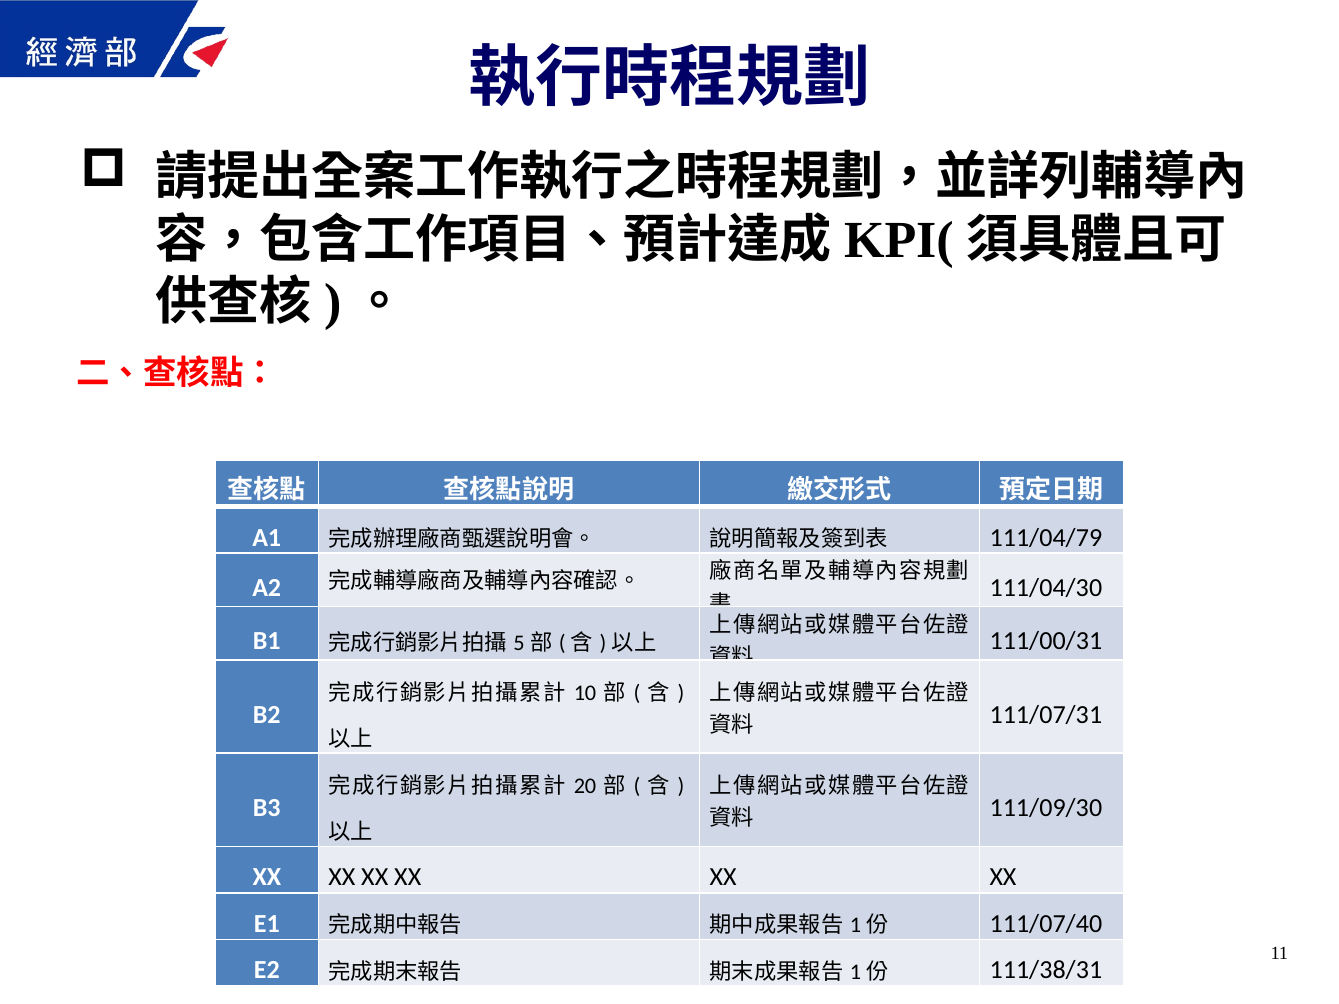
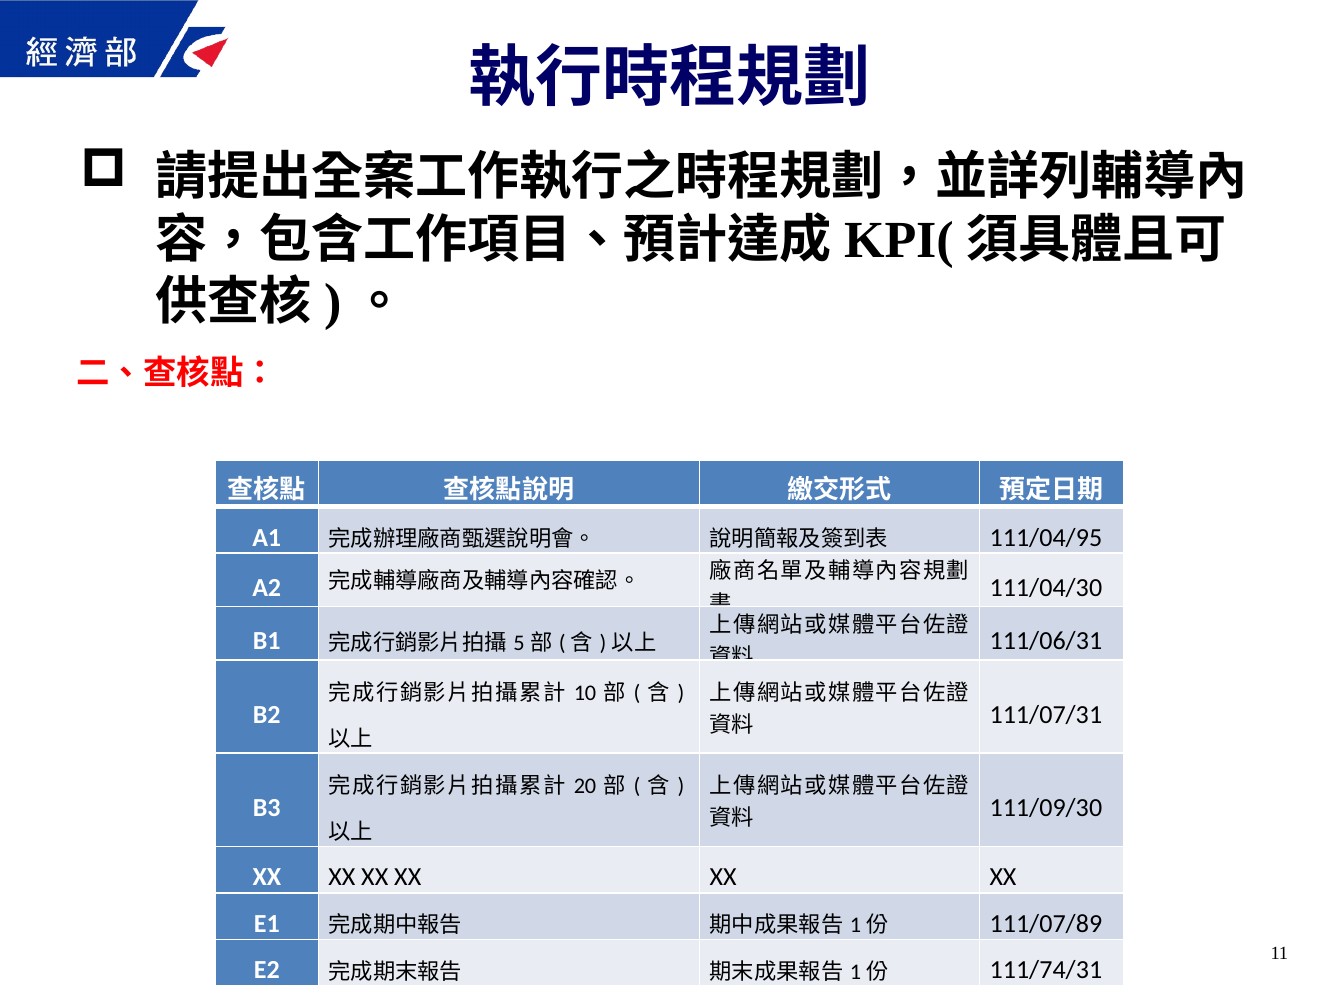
111/04/79: 111/04/79 -> 111/04/95 (1046, 538)
111/00/31: 111/00/31 -> 111/06/31 (1046, 641)
111/07/40: 111/07/40 -> 111/07/89 (1046, 924)
111/38/31: 111/38/31 -> 111/74/31 (1046, 971)
